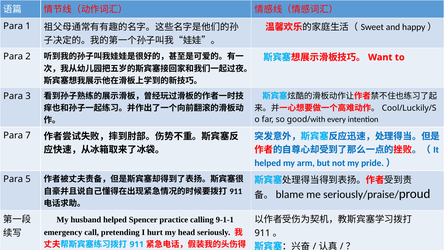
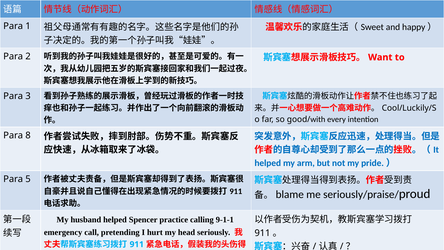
7: 7 -> 8 (28, 135)
